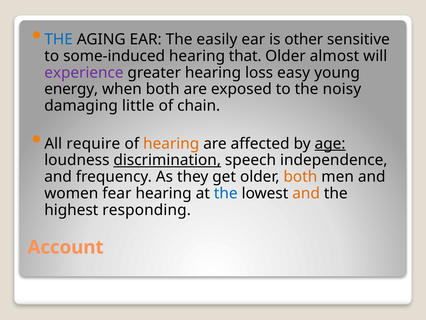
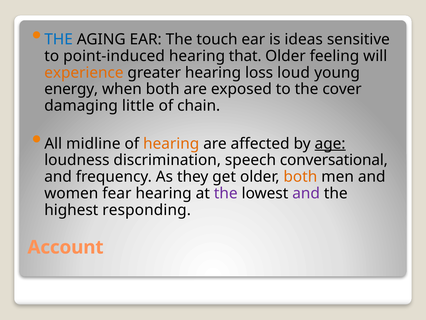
easily: easily -> touch (217, 39)
other: other -> ideas (304, 39)
some-induced: some-induced -> point-induced (114, 56)
almost: almost -> feeling (334, 56)
experience colour: purple -> orange (84, 72)
easy: easy -> loud (294, 72)
noisy: noisy -> cover (342, 89)
require: require -> midline (93, 143)
discrimination underline: present -> none (167, 160)
independence: independence -> conversational (334, 160)
the colour: blue -> purple (226, 193)
and colour: orange -> purple (306, 193)
